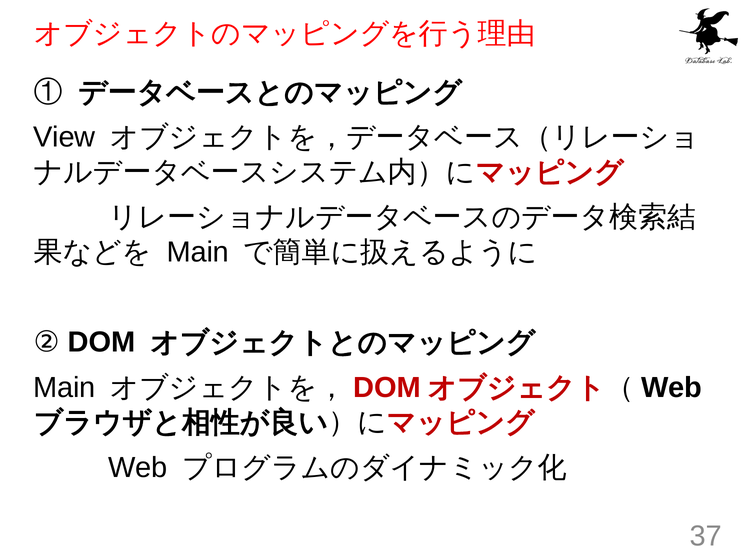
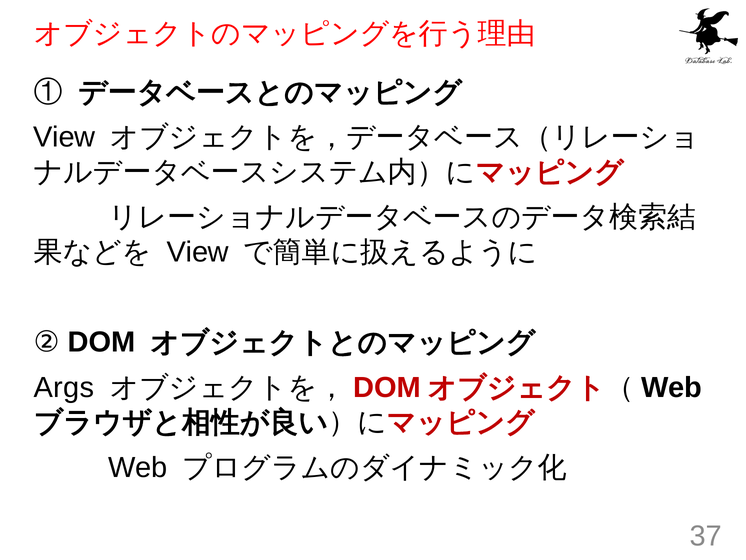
Main: Main -> View (198, 252)
Main: Main -> Args (64, 387)
